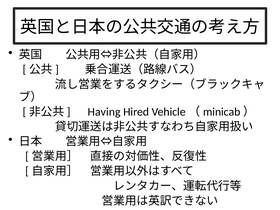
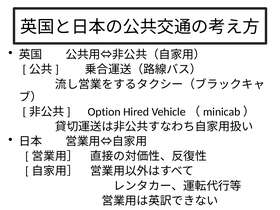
Having: Having -> Option (104, 112)
